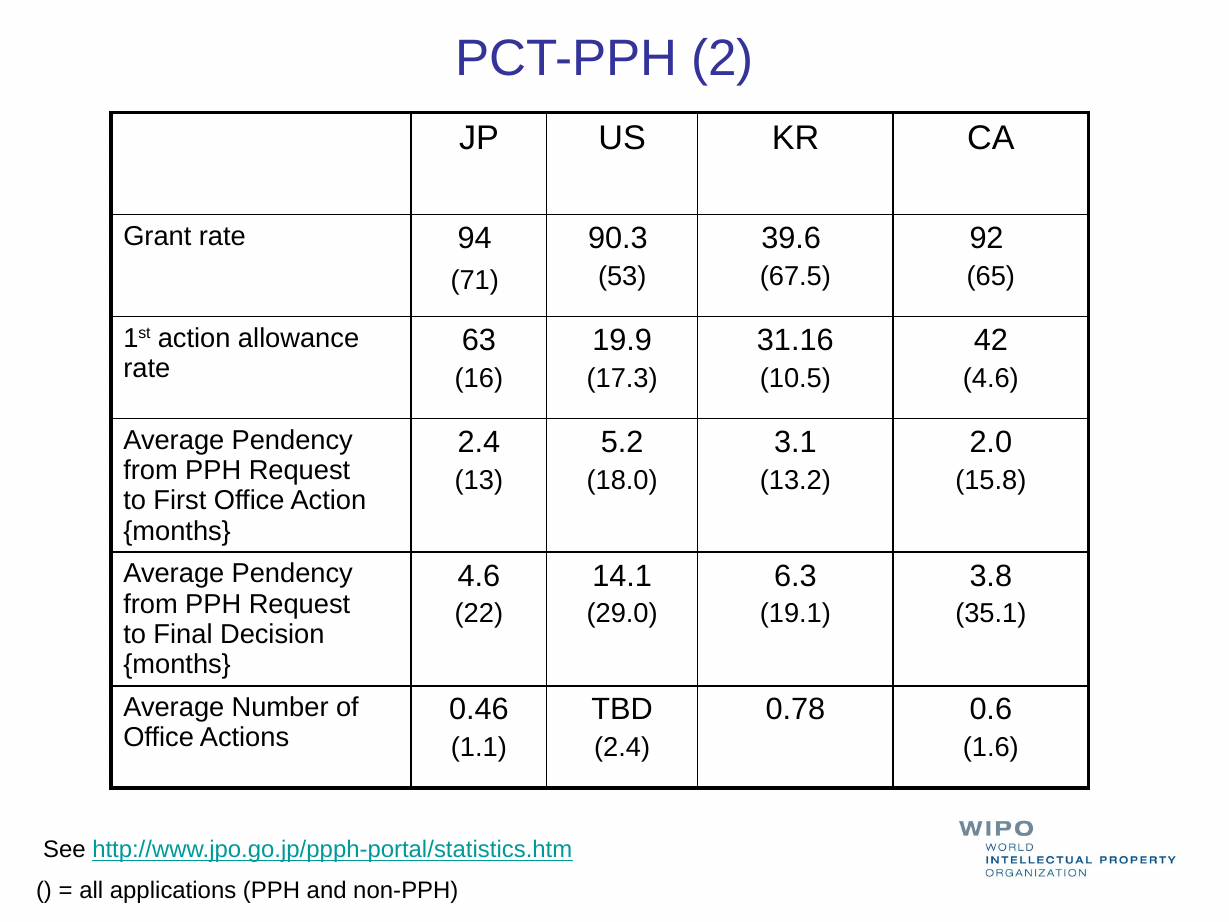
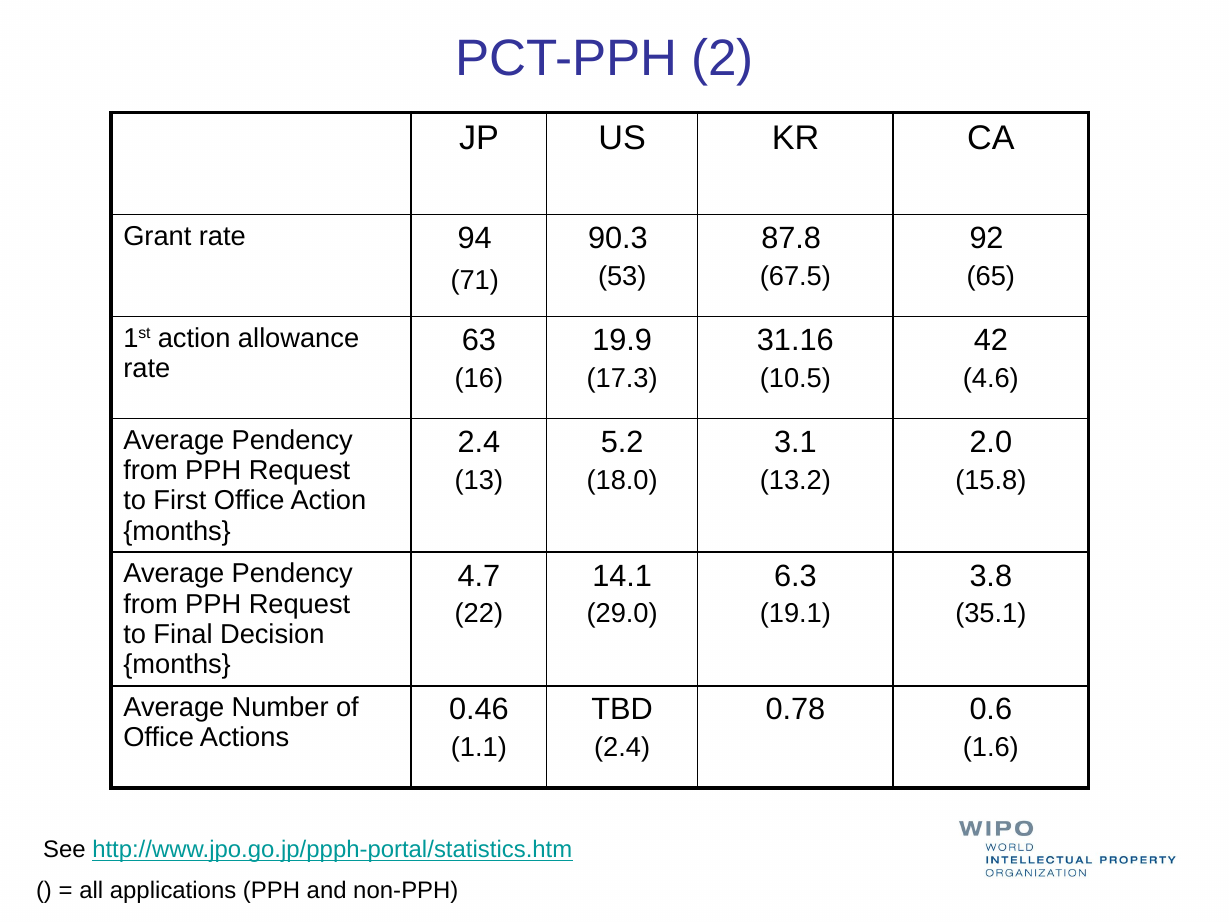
39.6: 39.6 -> 87.8 (791, 238)
4.6: 4.6 -> 4.7 (479, 576)
